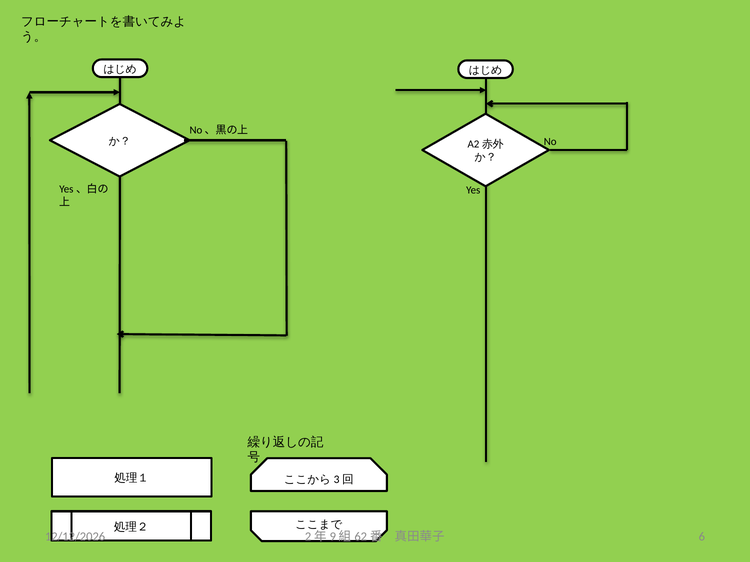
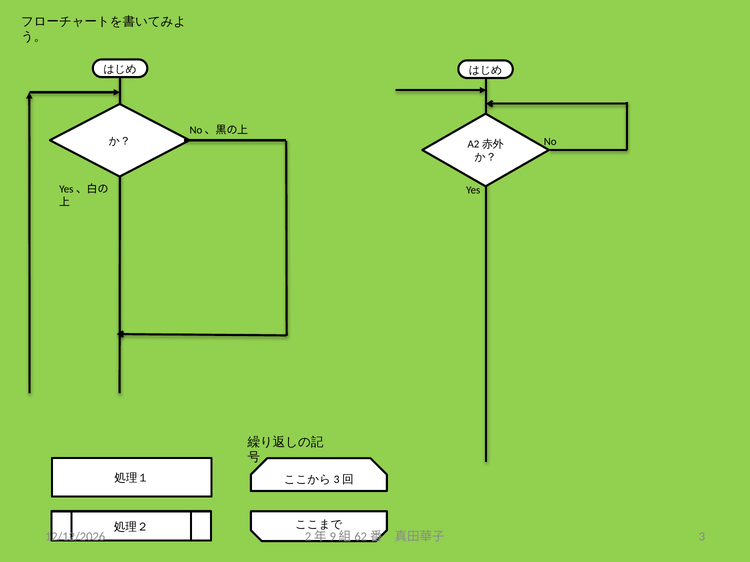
6: 6 -> 3 (702, 537)
